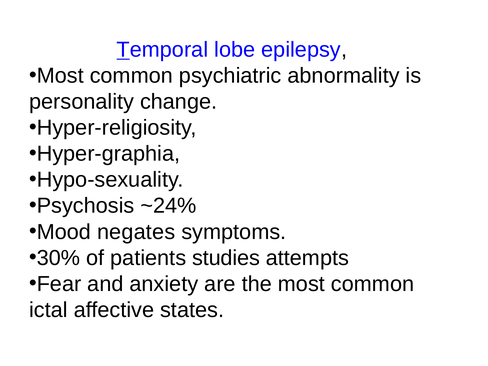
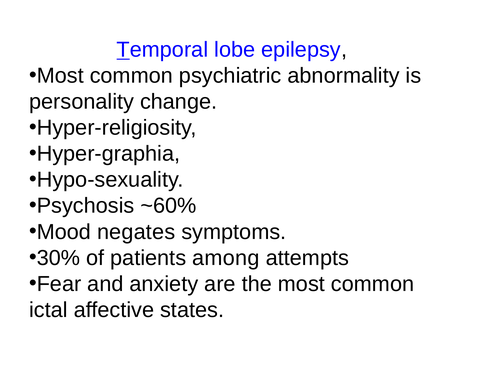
~24%: ~24% -> ~60% (168, 206)
studies: studies -> among (226, 258)
